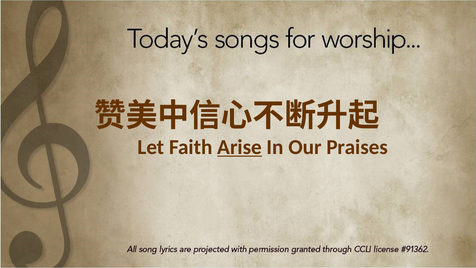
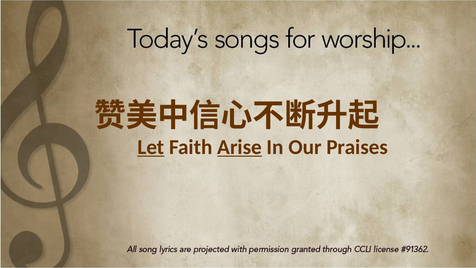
Let underline: none -> present (151, 147)
